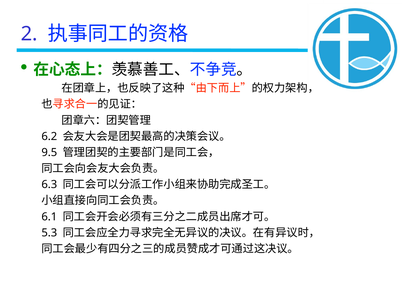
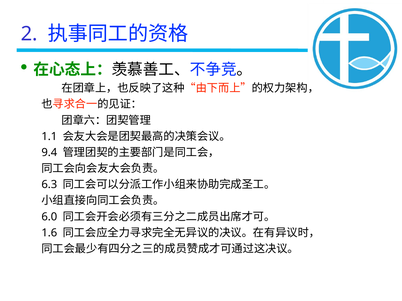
6.2: 6.2 -> 1.1 (49, 137)
9.5: 9.5 -> 9.4 (49, 153)
6.1: 6.1 -> 6.0 (49, 217)
5.3: 5.3 -> 1.6 (49, 233)
